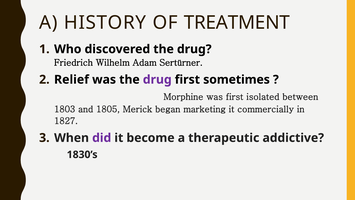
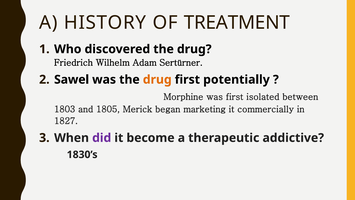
Relief: Relief -> Sawel (72, 79)
drug colour: purple -> orange (157, 79)
sometimes: sometimes -> potentially (236, 79)
